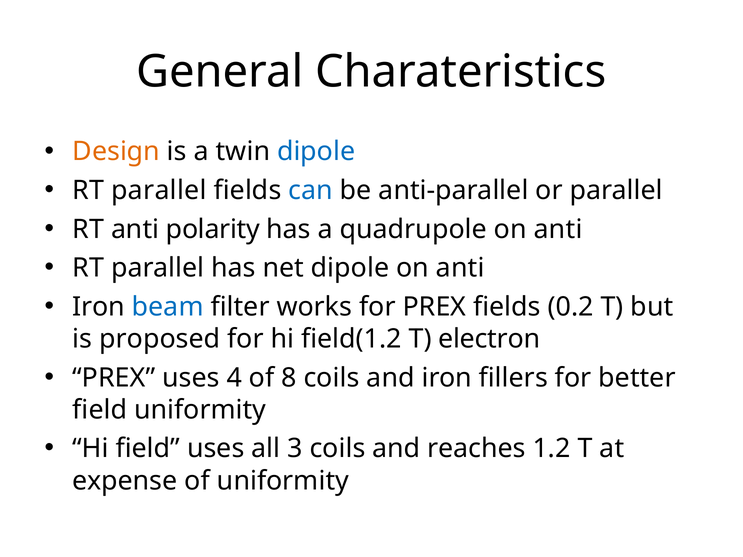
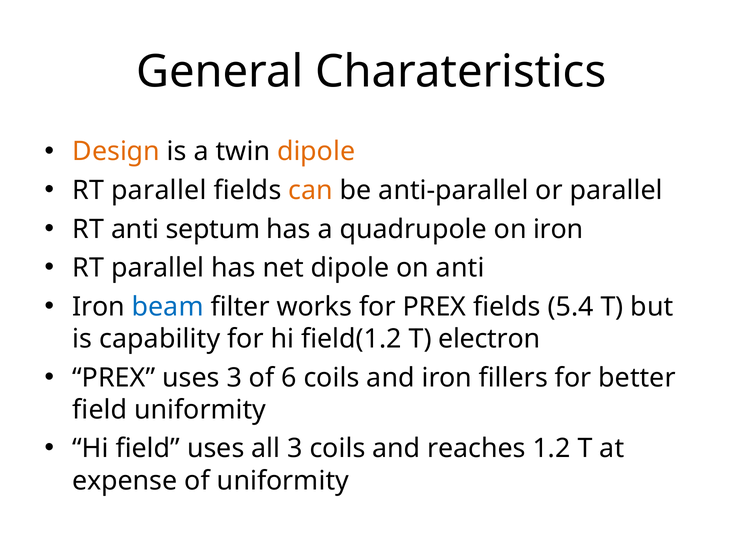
dipole colour: blue -> orange (316, 152)
can colour: blue -> orange (311, 191)
polarity: polarity -> septum (213, 229)
quadrupole on anti: anti -> iron (558, 229)
0.2: 0.2 -> 5.4 (571, 307)
proposed: proposed -> capability (160, 339)
uses 4: 4 -> 3 (234, 378)
8: 8 -> 6 (289, 378)
